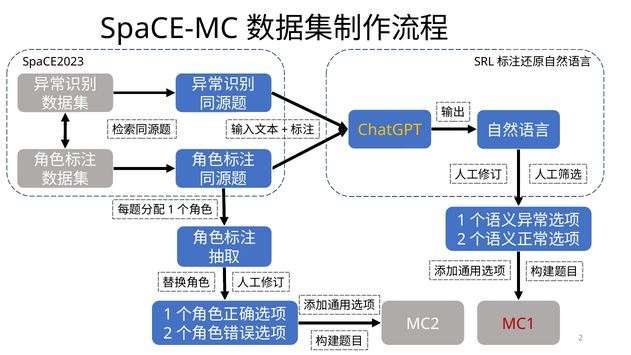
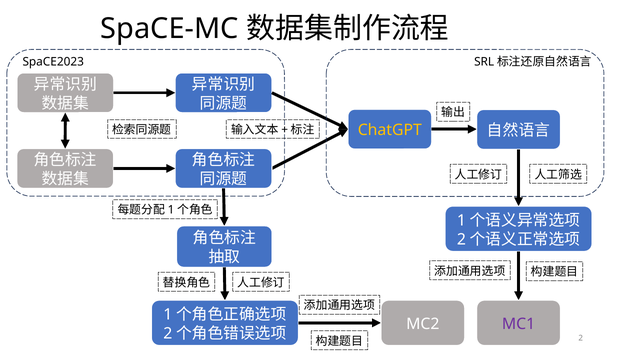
MC1 colour: red -> purple (519, 324)
